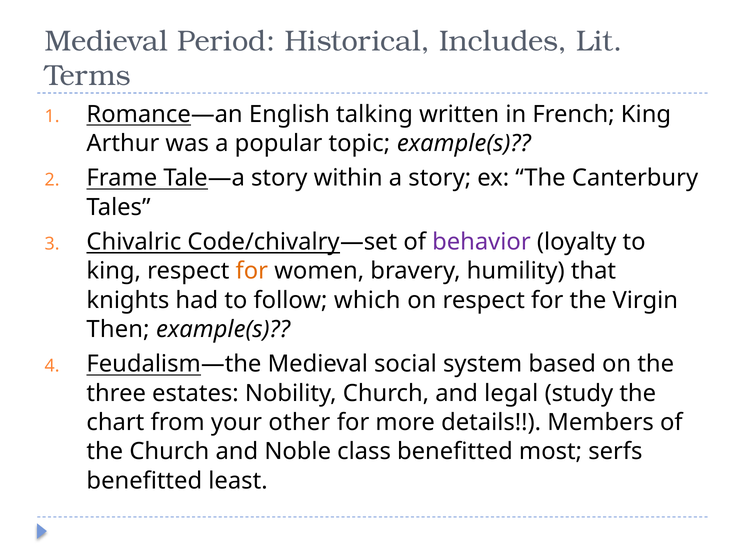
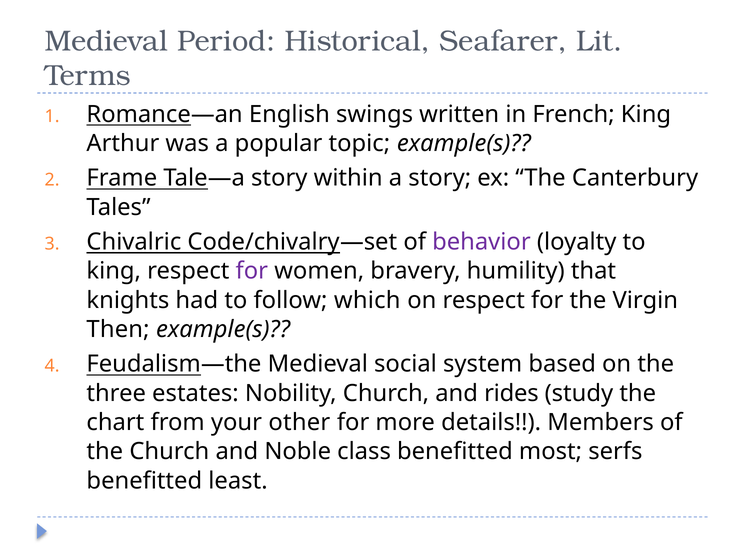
Includes: Includes -> Seafarer (503, 41)
talking: talking -> swings (375, 114)
for colour: orange -> purple (252, 271)
legal: legal -> rides (511, 394)
